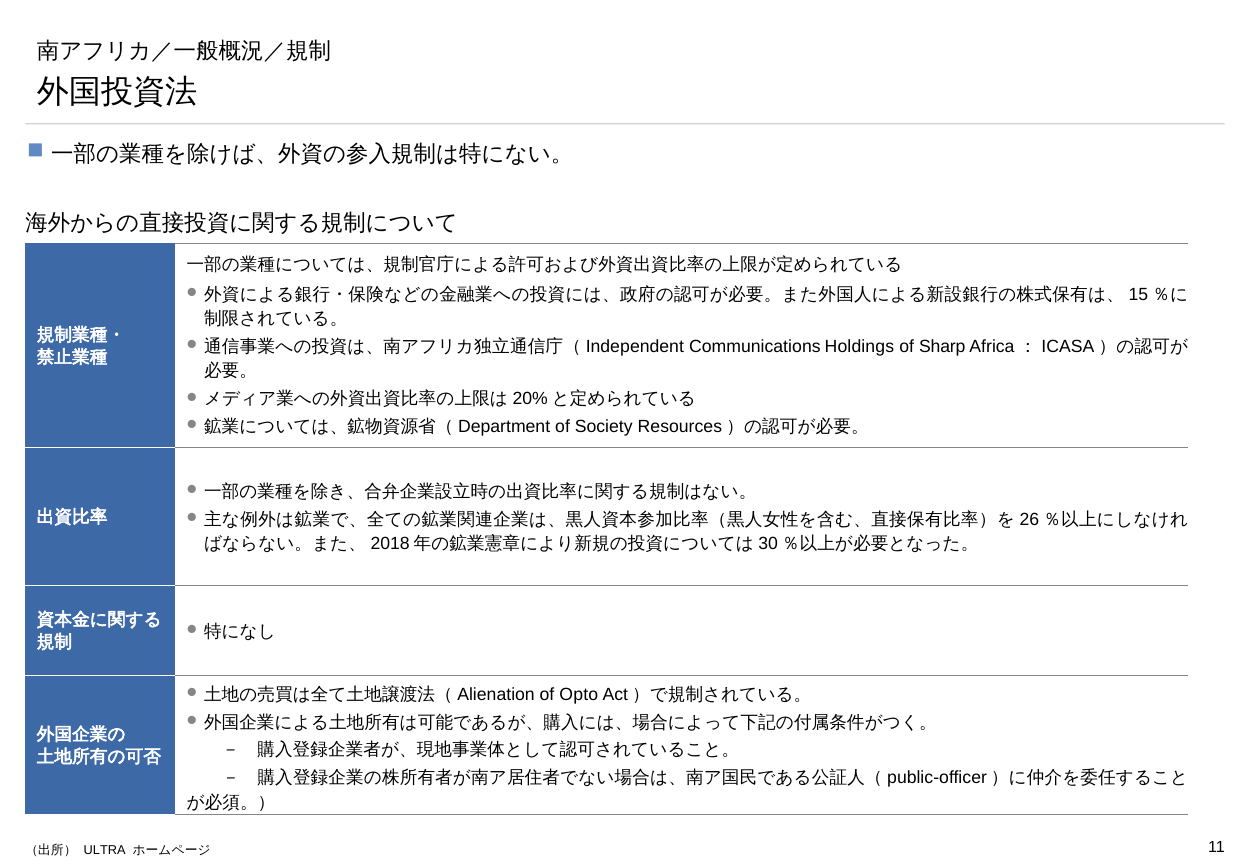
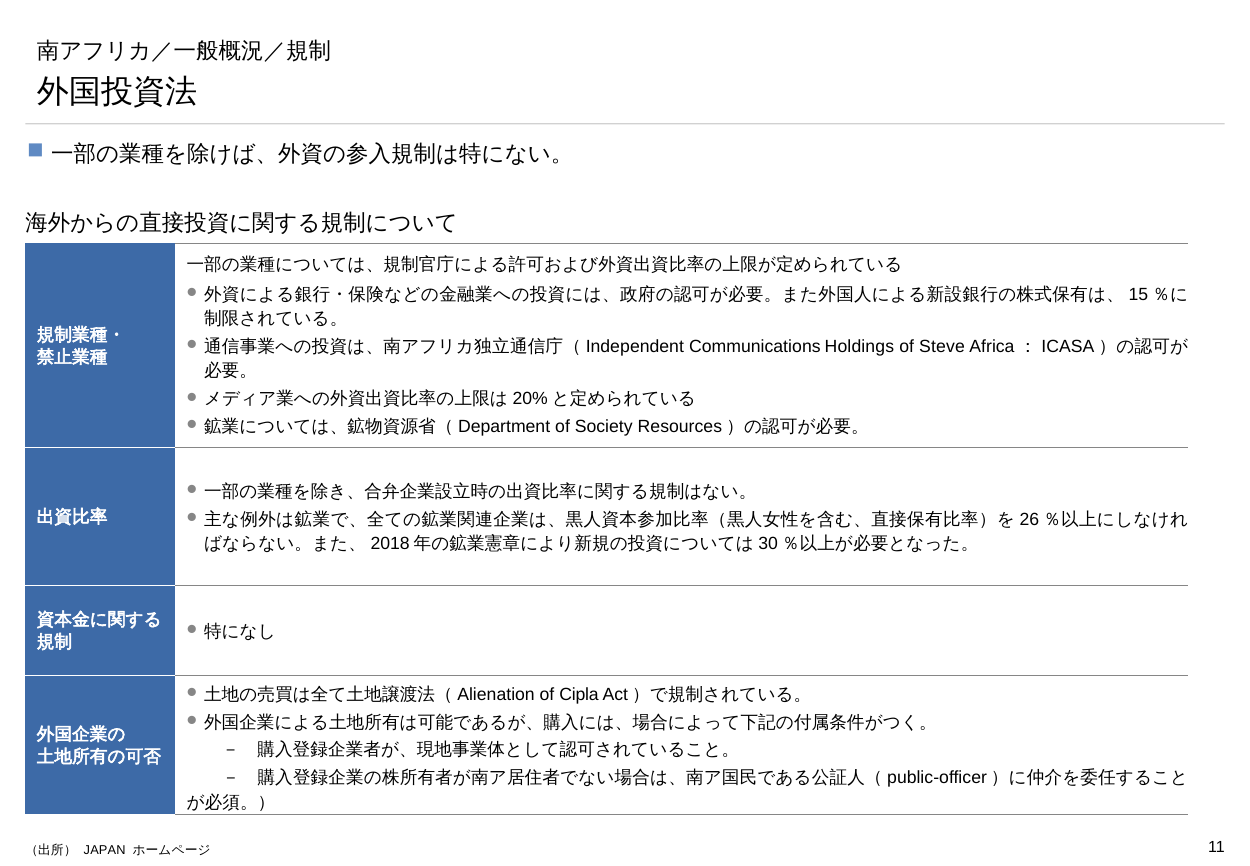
Sharp: Sharp -> Steve (942, 346)
Opto: Opto -> Cipla (579, 694)
ULTRA: ULTRA -> JAPAN (105, 850)
